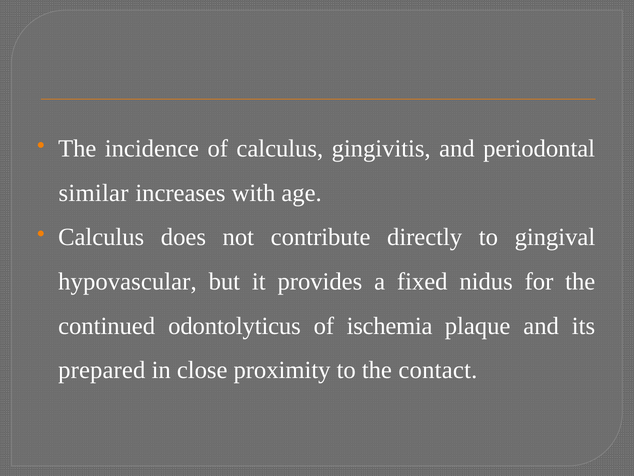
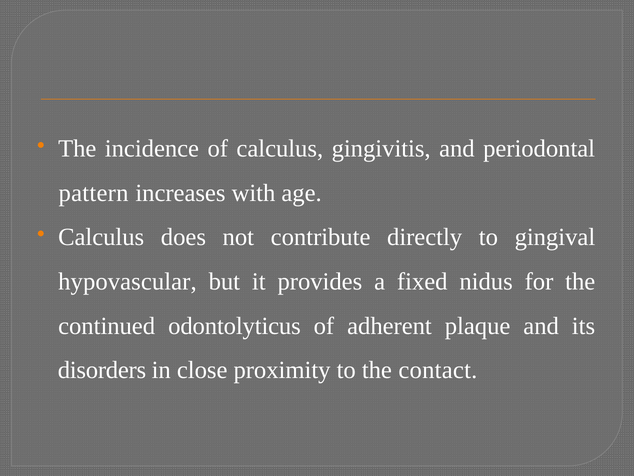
similar: similar -> pattern (94, 193)
ischemia: ischemia -> adherent (389, 326)
prepared: prepared -> disorders (102, 370)
